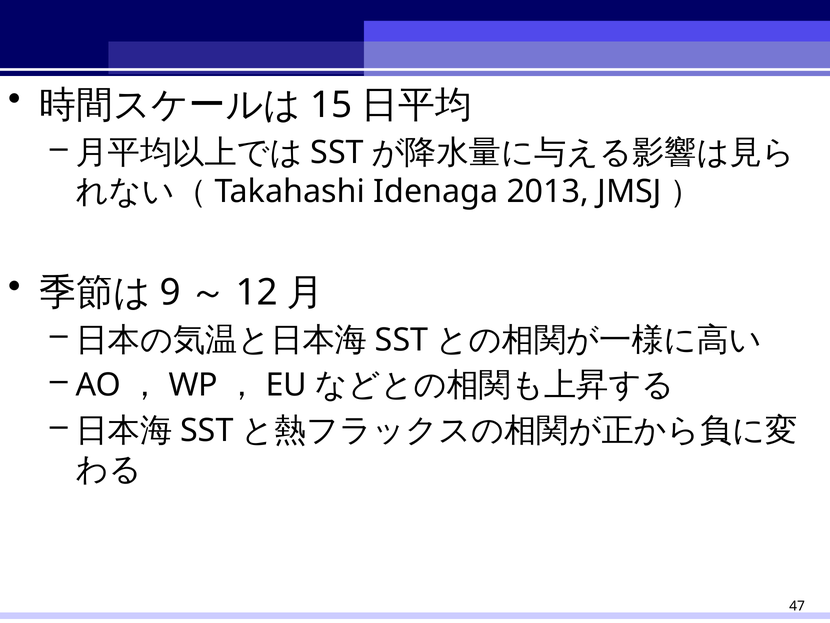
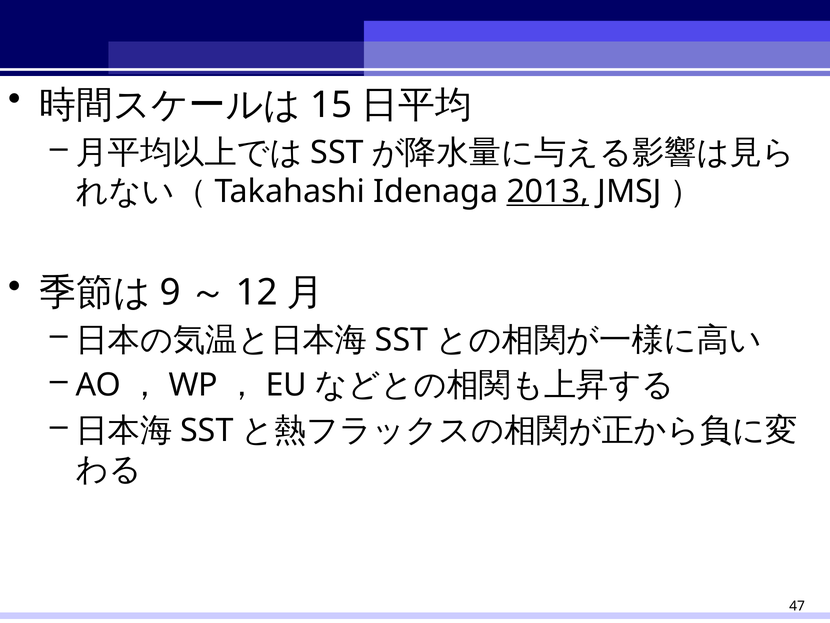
2013 underline: none -> present (548, 191)
